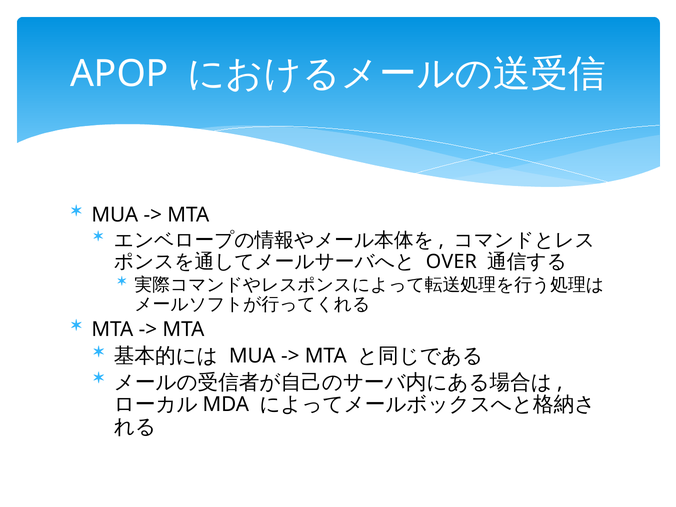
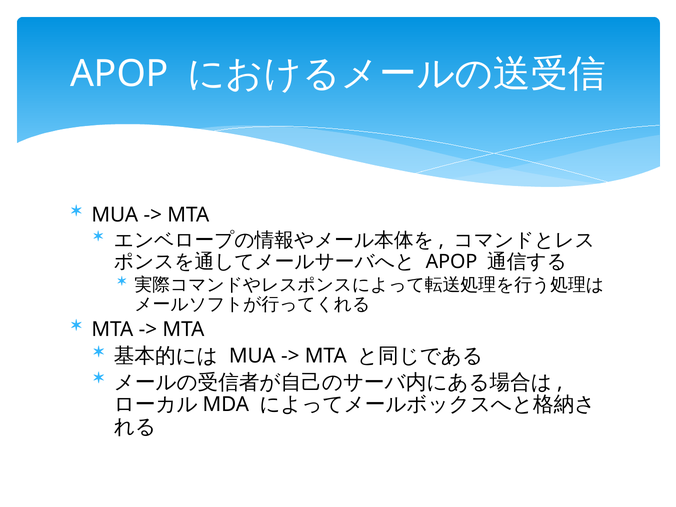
OVER: OVER -> APOP (451, 262)
